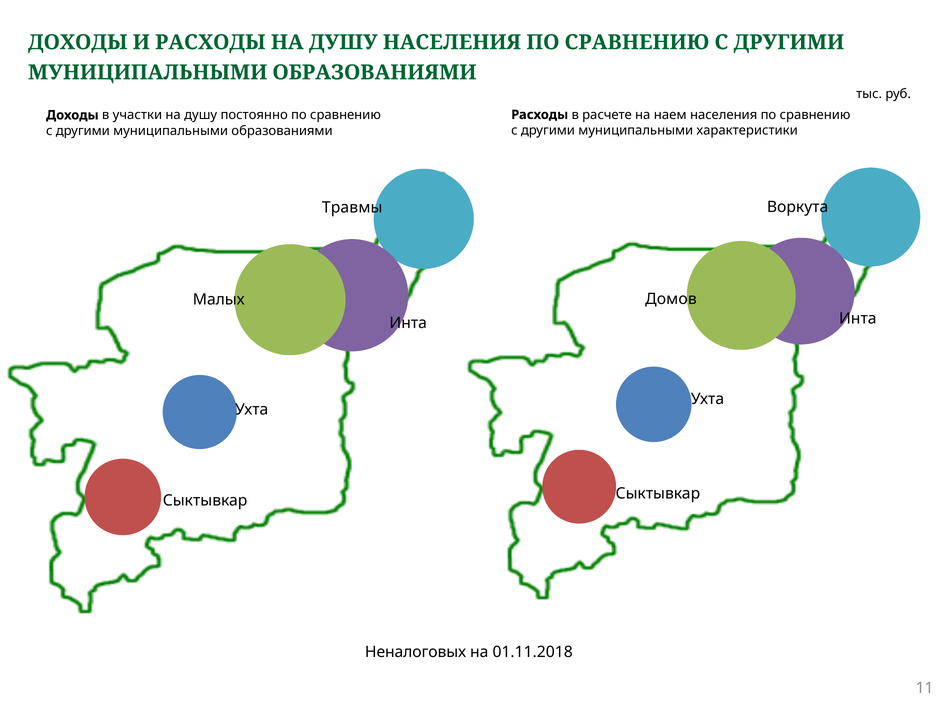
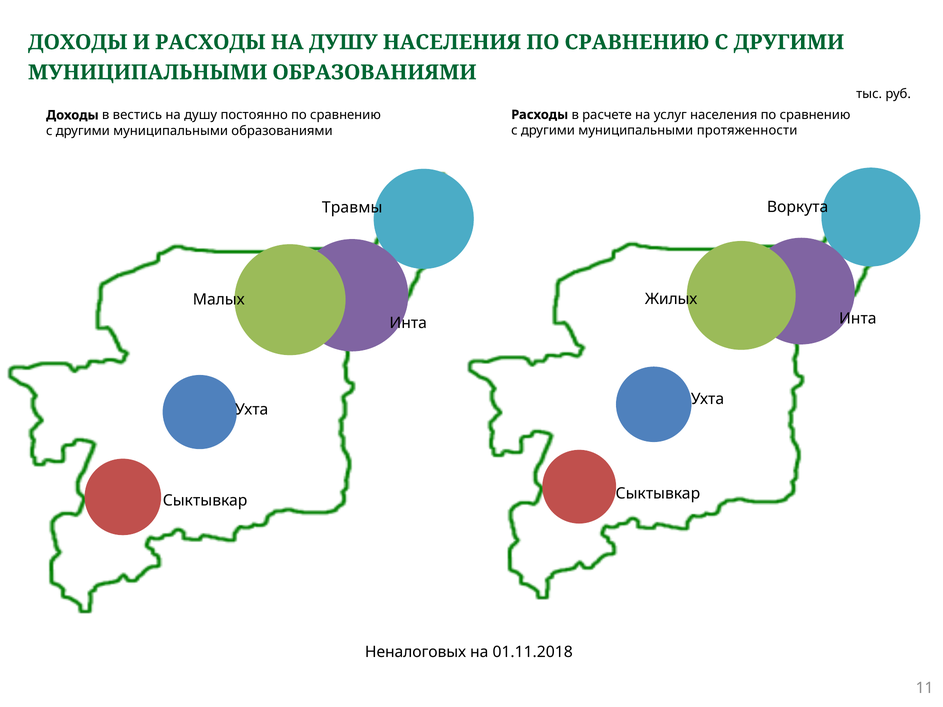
наем: наем -> услуг (670, 115)
участки: участки -> вестись (137, 115)
характеристики: характеристики -> протяженности (747, 130)
Домов: Домов -> Жилых (671, 299)
